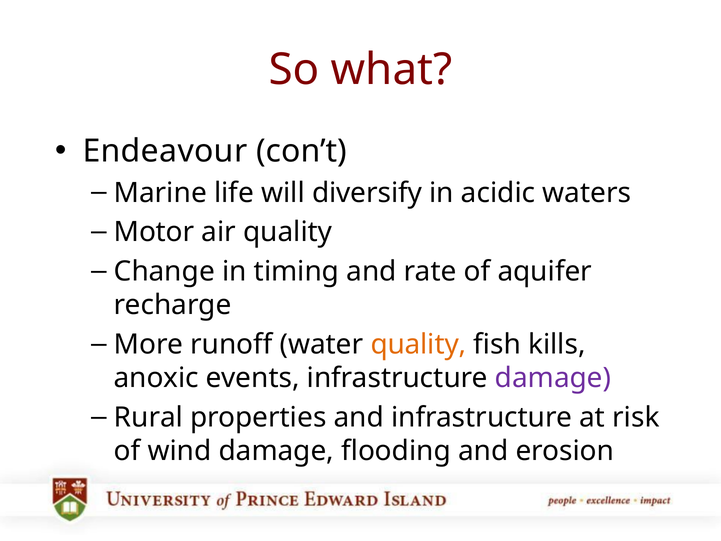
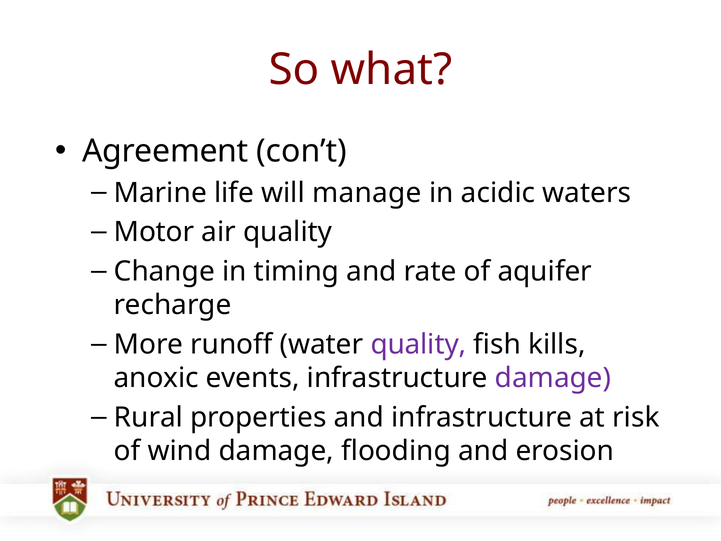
Endeavour: Endeavour -> Agreement (165, 151)
diversify: diversify -> manage (367, 193)
quality colour: orange -> purple (418, 344)
